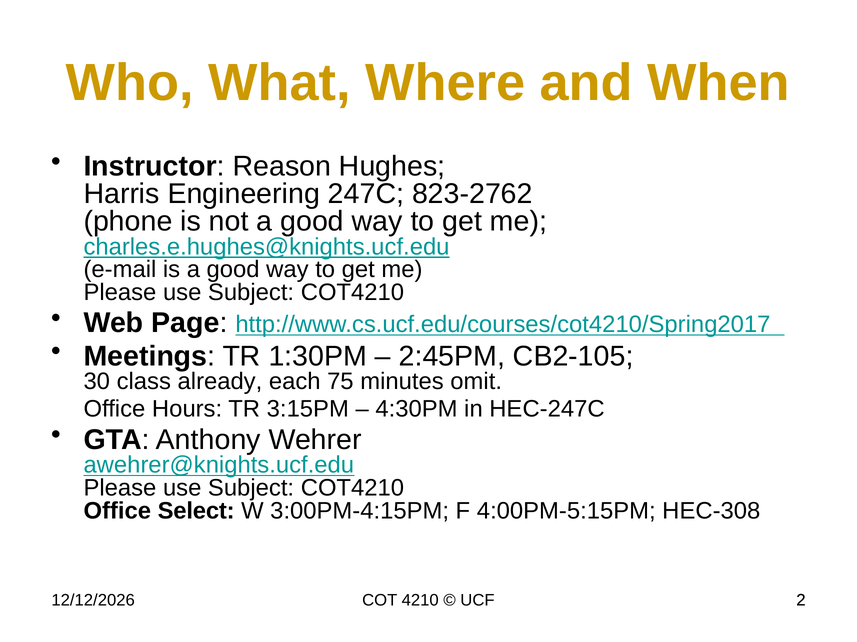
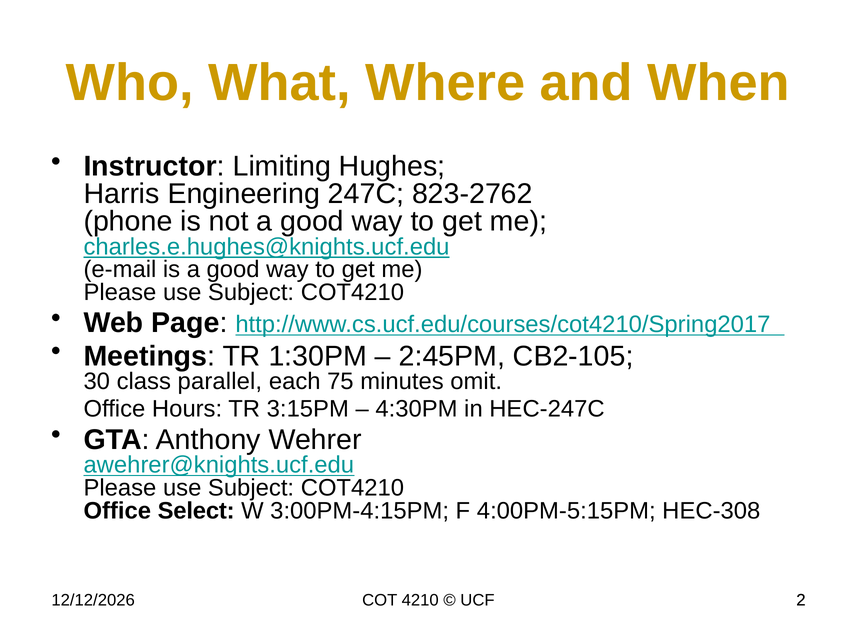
Reason: Reason -> Limiting (282, 167)
already: already -> parallel (220, 382)
